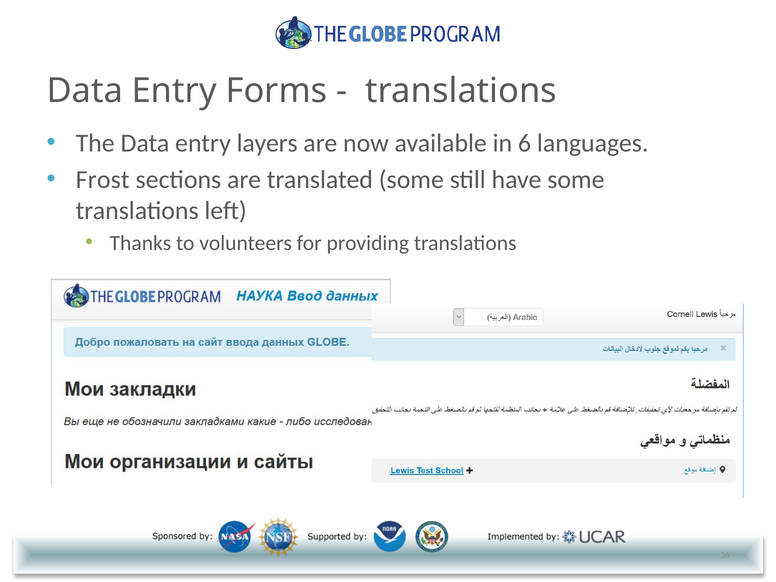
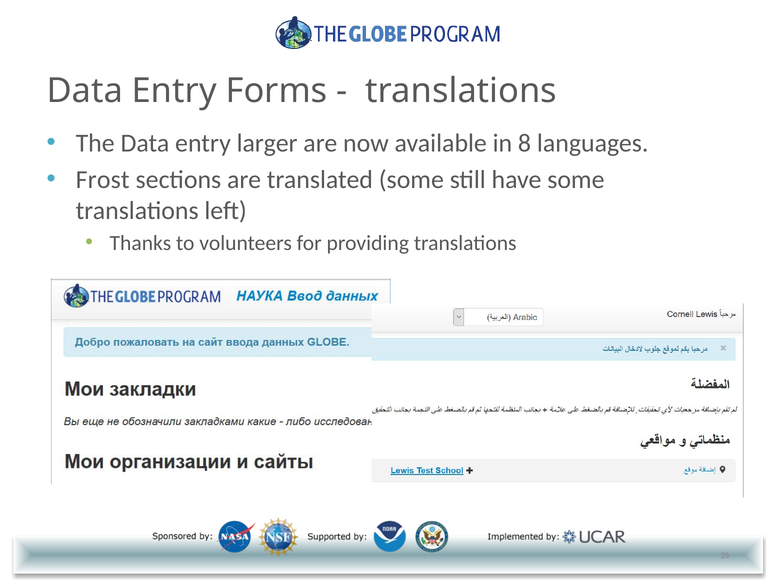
layers: layers -> larger (267, 143)
6: 6 -> 8 (525, 143)
